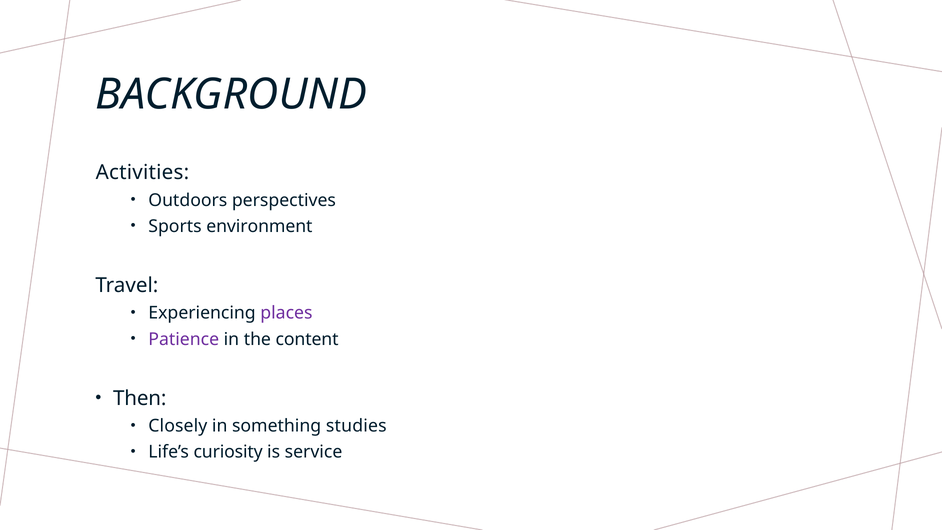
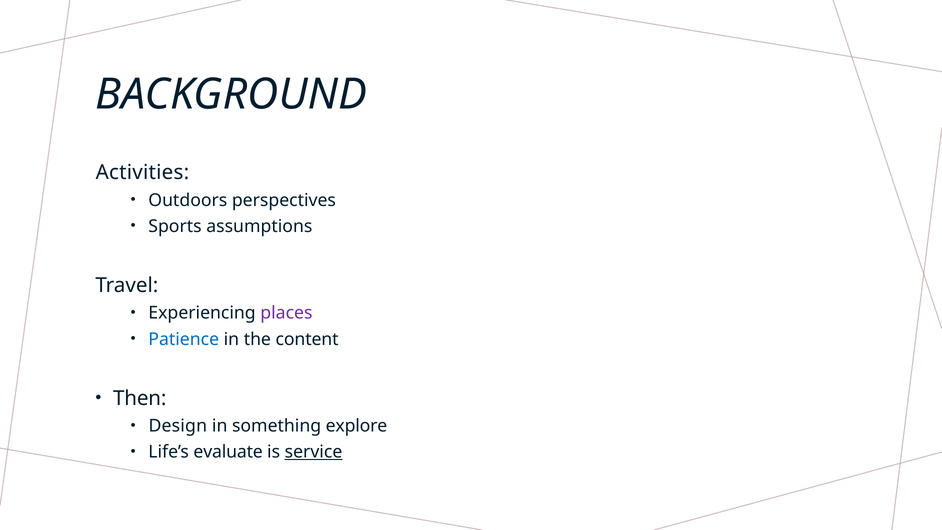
environment: environment -> assumptions (259, 226)
Patience colour: purple -> blue (184, 339)
Closely: Closely -> Design (178, 426)
studies: studies -> explore (356, 426)
curiosity: curiosity -> evaluate (228, 452)
service underline: none -> present (314, 452)
